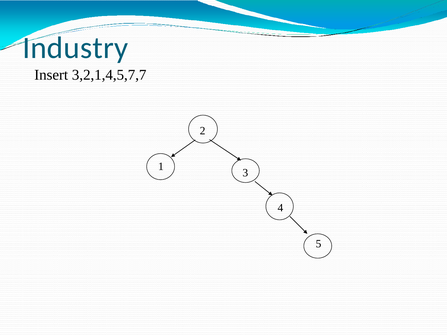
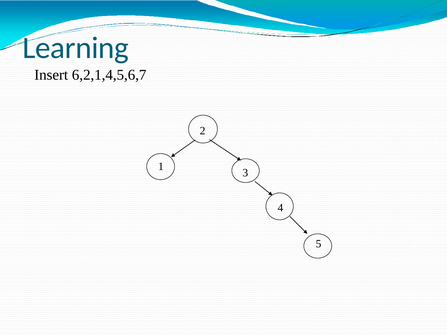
Industry: Industry -> Learning (76, 48)
3,2,1,4,5,7,7: 3,2,1,4,5,7,7 -> 6,2,1,4,5,6,7 (109, 75)
